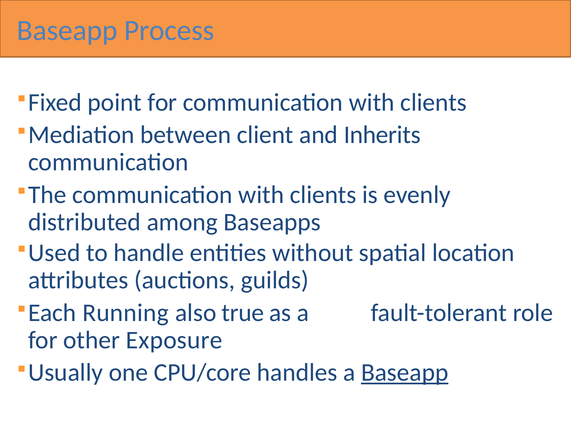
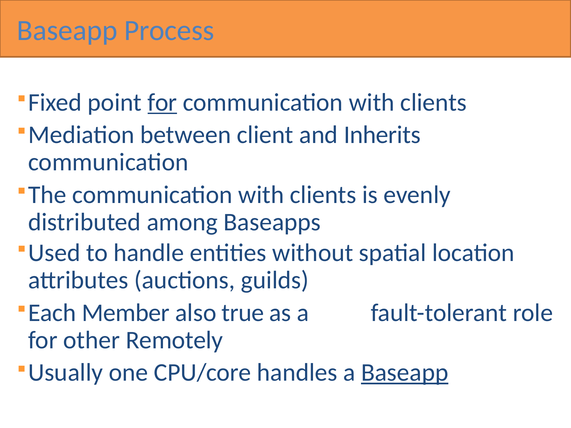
for underline: none -> present (162, 102)
Running: Running -> Member (126, 313)
Exposure: Exposure -> Remotely (174, 340)
